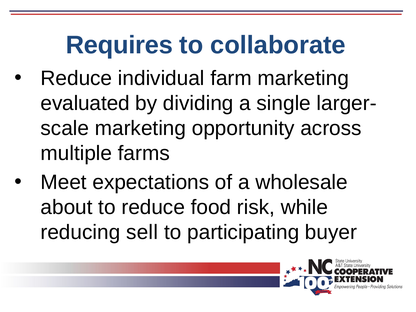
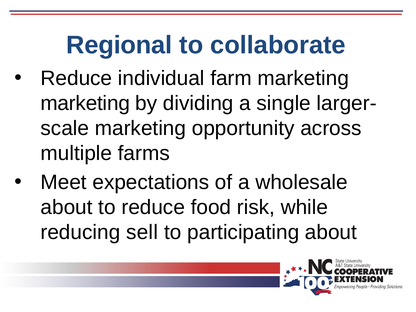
Requires: Requires -> Regional (119, 45)
evaluated: evaluated -> marketing (85, 103)
participating buyer: buyer -> about (331, 232)
